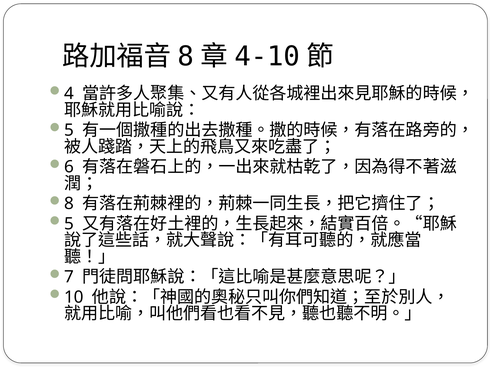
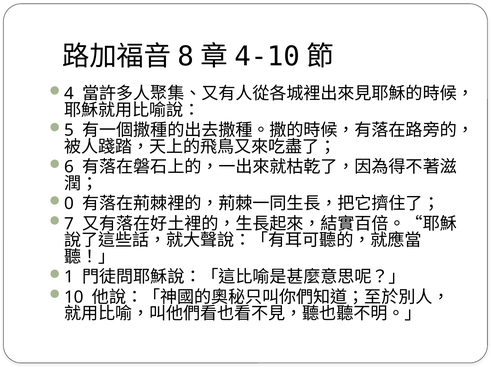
8: 8 -> 0 (69, 204)
5: 5 -> 7 (69, 224)
7: 7 -> 1 (69, 277)
